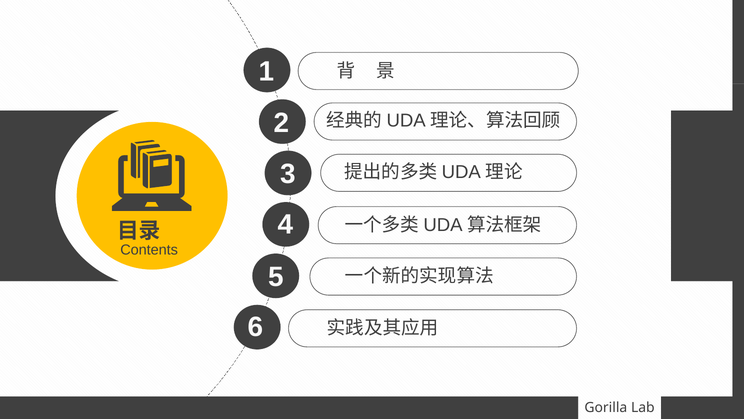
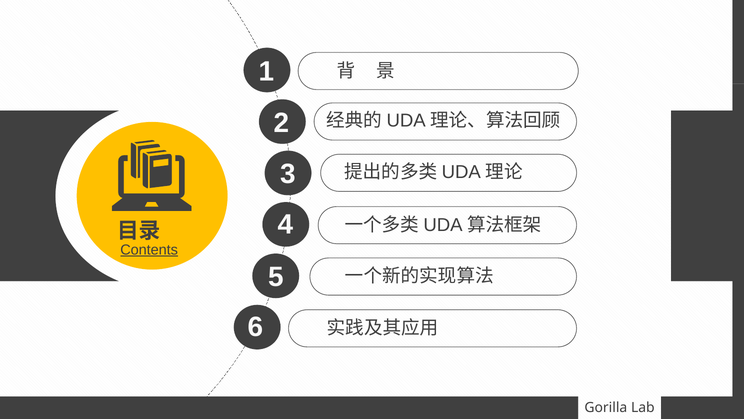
Contents underline: none -> present (149, 250)
